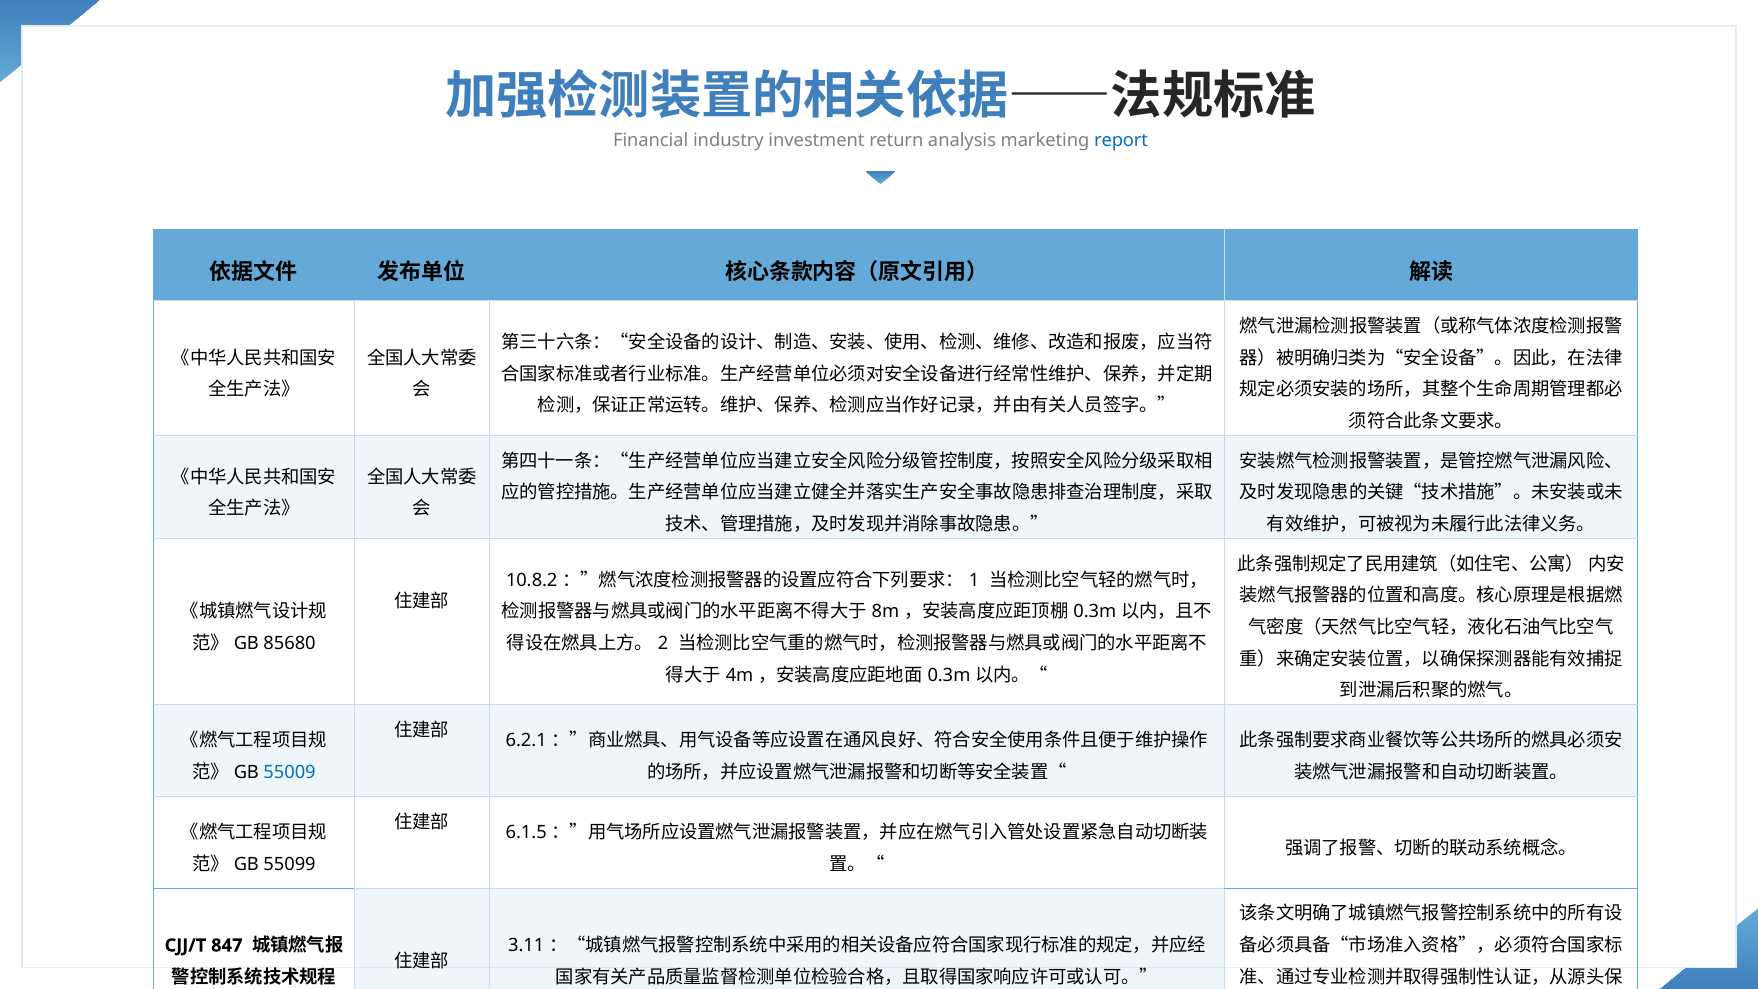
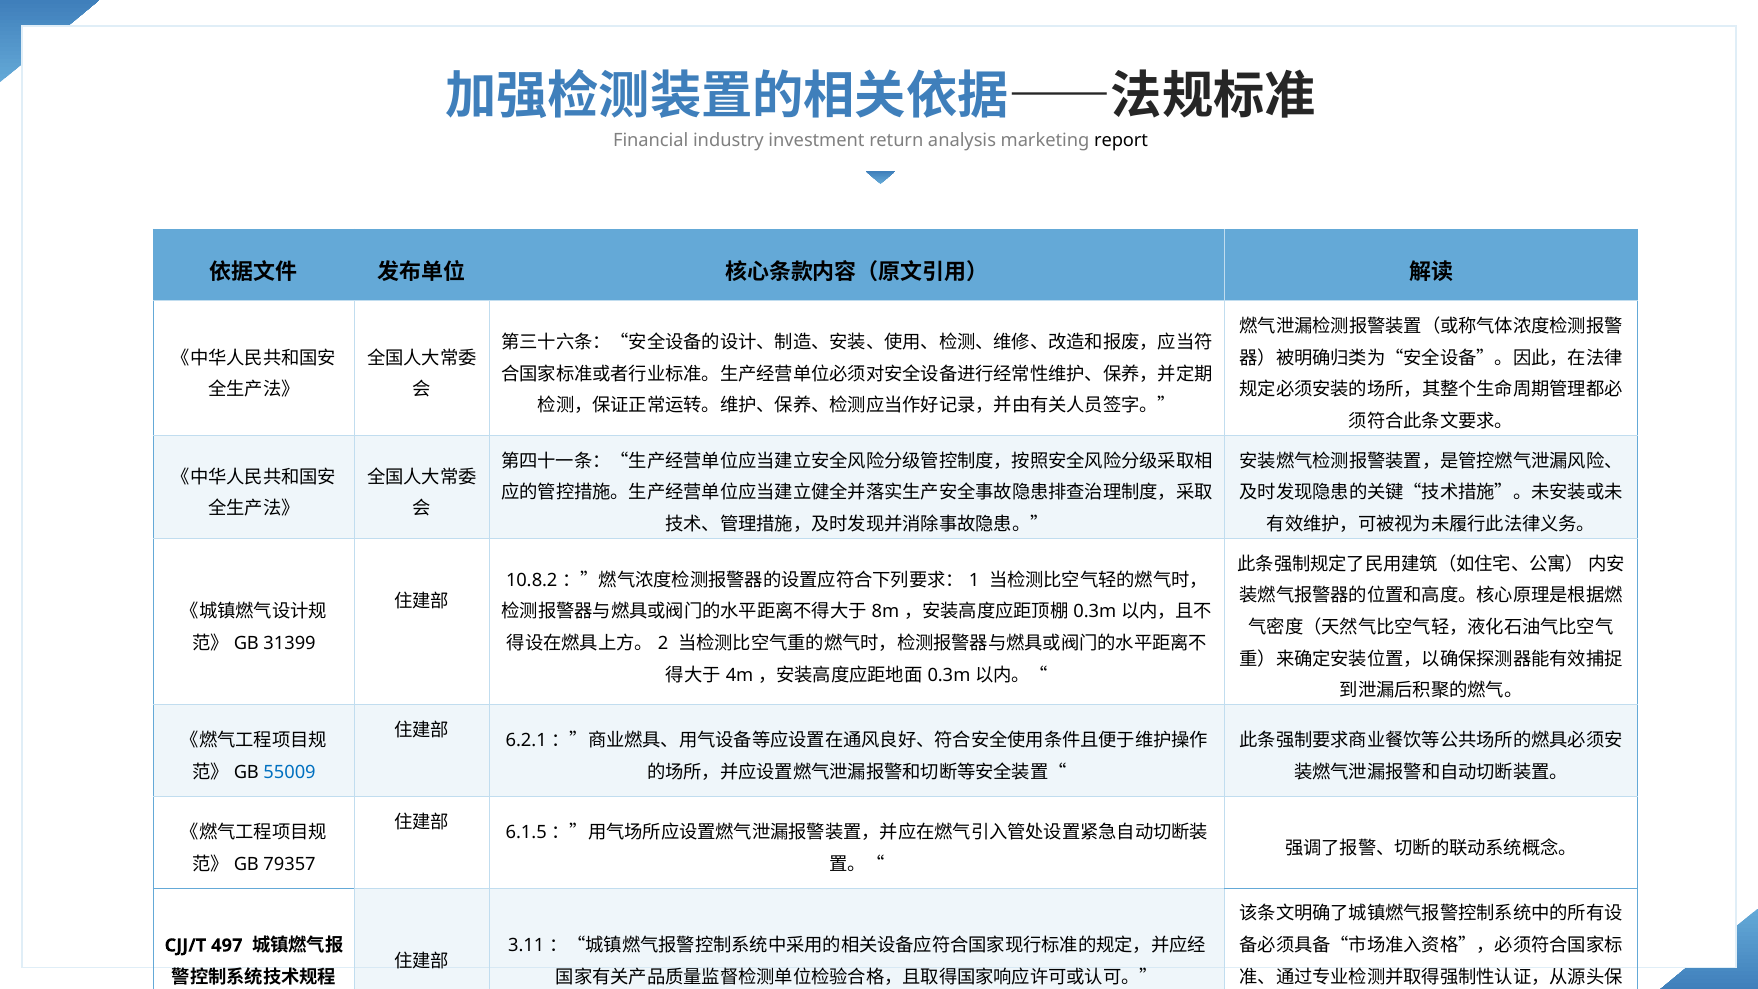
report colour: blue -> black (1121, 141)
85680: 85680 -> 31399 (290, 643)
55099: 55099 -> 79357 (290, 864)
847: 847 -> 497 (227, 945)
